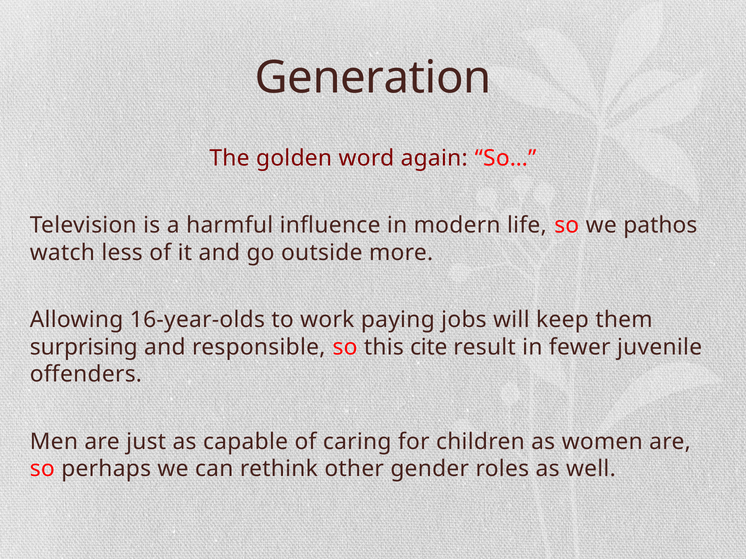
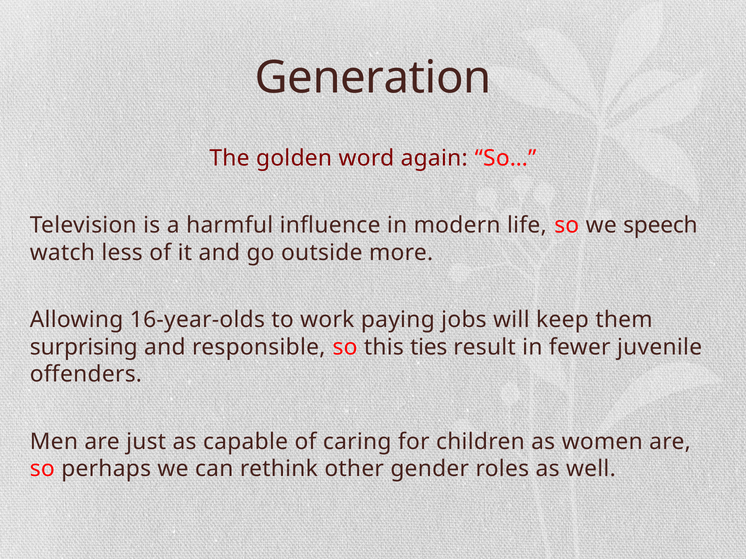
pathos: pathos -> speech (660, 226)
cite: cite -> ties (429, 347)
